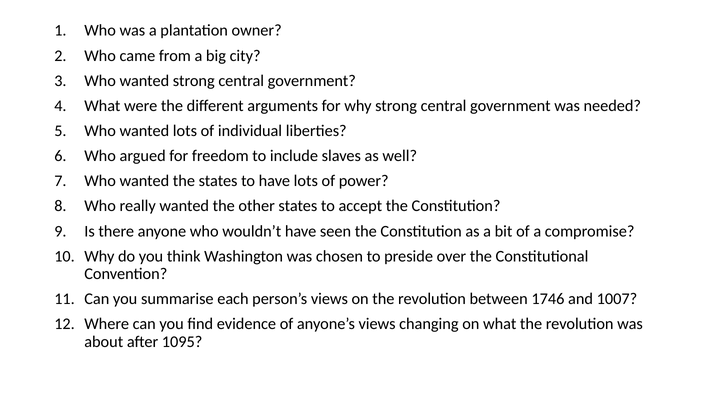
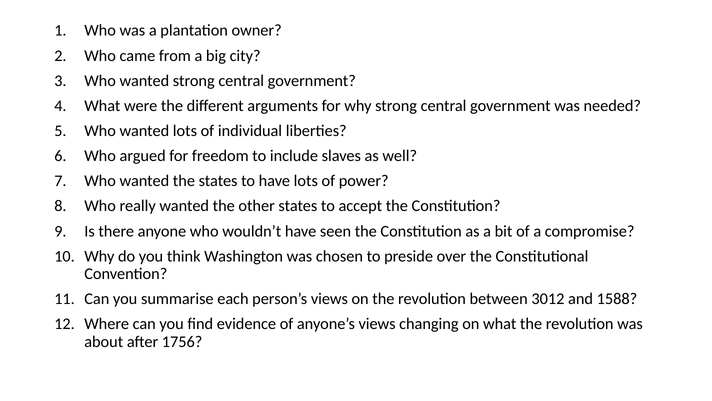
1746: 1746 -> 3012 (548, 299)
1007: 1007 -> 1588 (617, 299)
1095: 1095 -> 1756 (182, 341)
